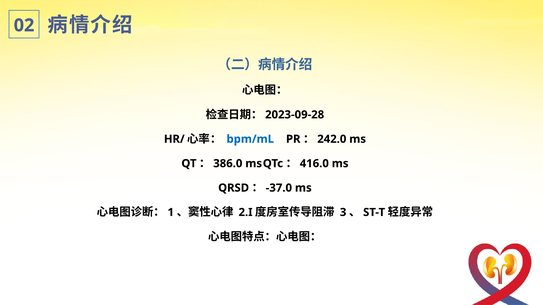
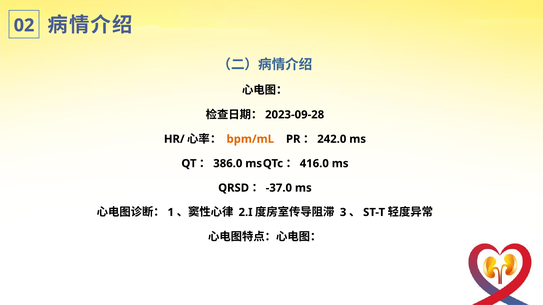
bpm/mL colour: blue -> orange (250, 139)
